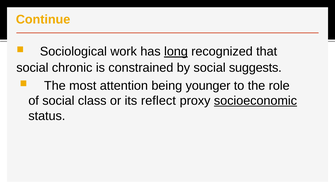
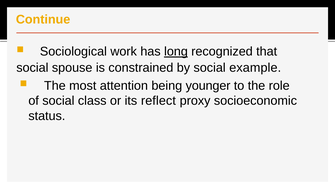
chronic: chronic -> spouse (72, 68)
suggests: suggests -> example (255, 68)
socioeconomic underline: present -> none (255, 100)
